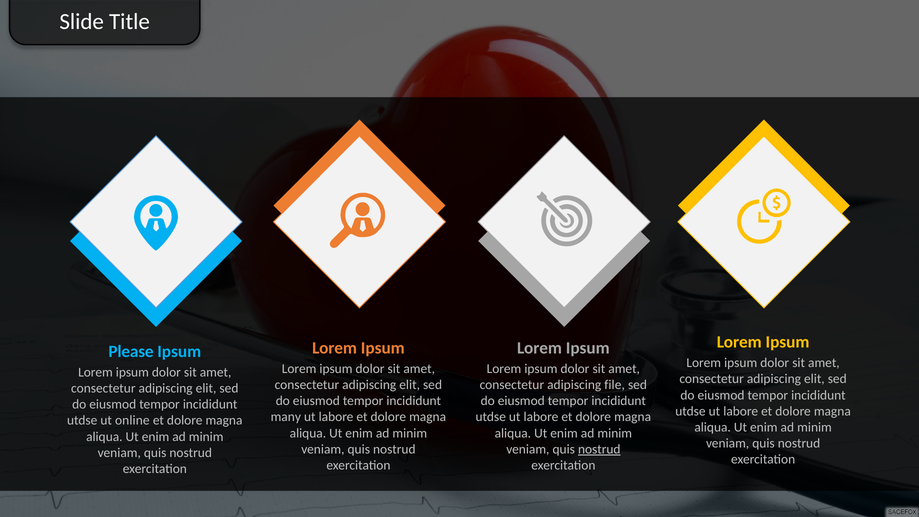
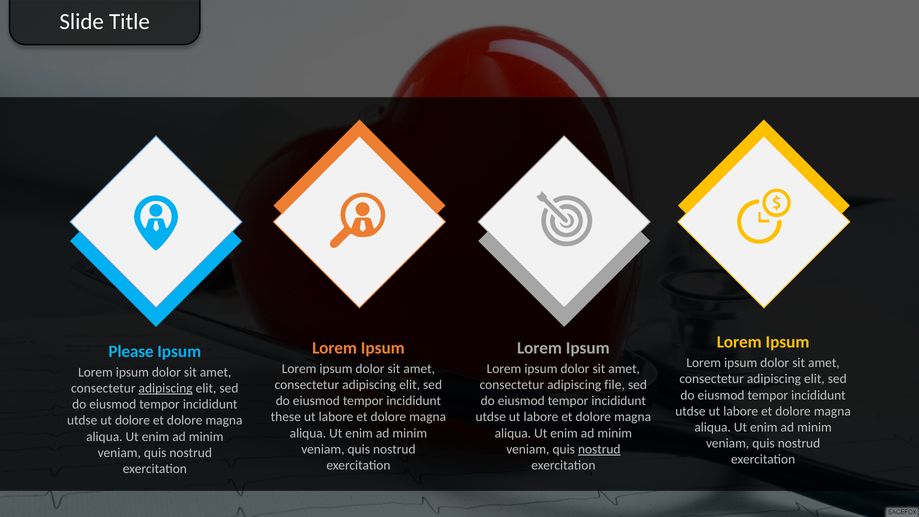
adipiscing underline: none -> present (166, 388)
many: many -> these (286, 417)
ut online: online -> dolore (132, 420)
